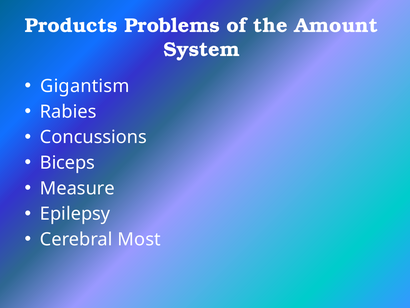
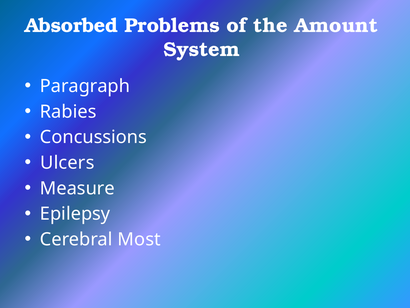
Products: Products -> Absorbed (71, 26)
Gigantism: Gigantism -> Paragraph (85, 86)
Biceps: Biceps -> Ulcers (67, 163)
